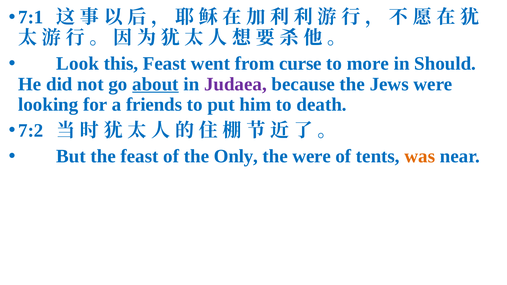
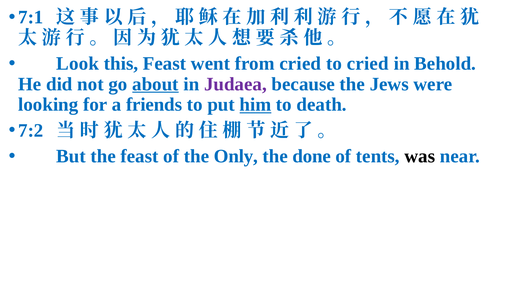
from curse: curse -> cried (300, 64)
to more: more -> cried (368, 64)
Should: Should -> Behold (445, 64)
him underline: none -> present (255, 105)
the were: were -> done (312, 156)
was colour: orange -> black (420, 156)
